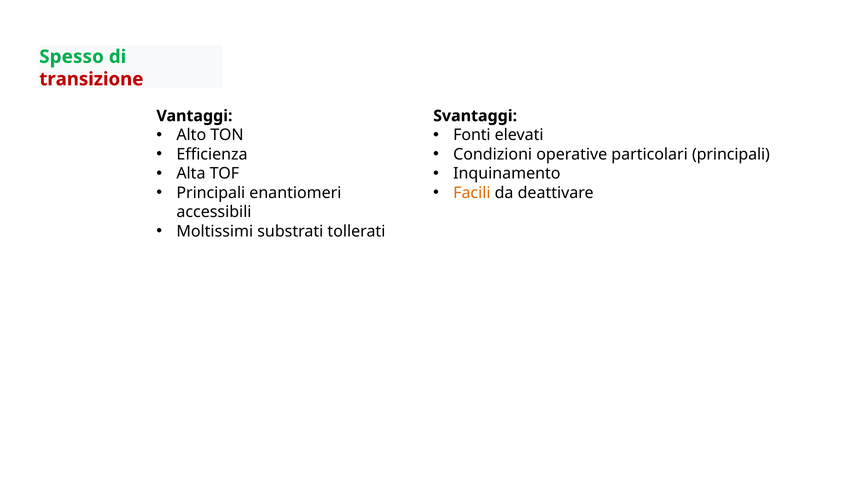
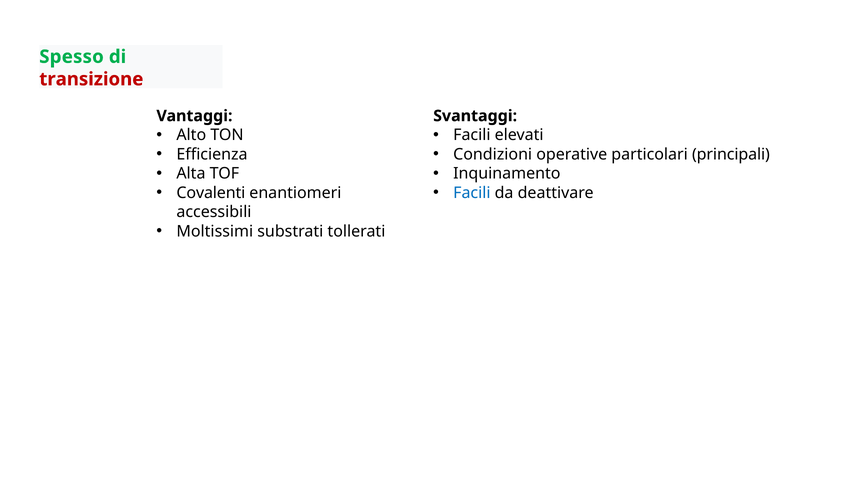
Fonti: Fonti -> Facili (472, 135)
Principali: Principali -> Covalenti (211, 193)
Facili colour: orange -> blue (472, 193)
